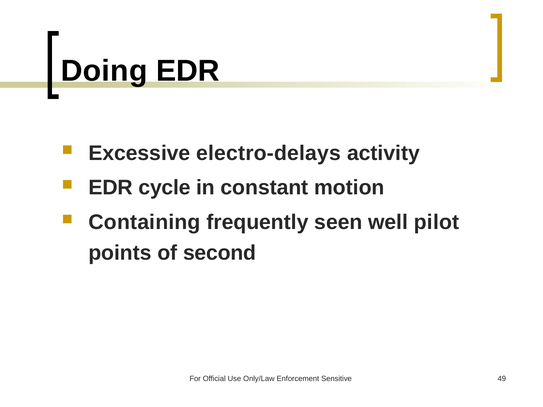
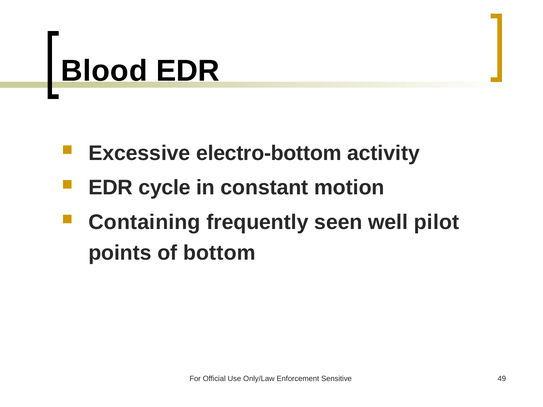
Doing: Doing -> Blood (104, 71)
electro-delays: electro-delays -> electro-bottom (269, 153)
second: second -> bottom (219, 253)
